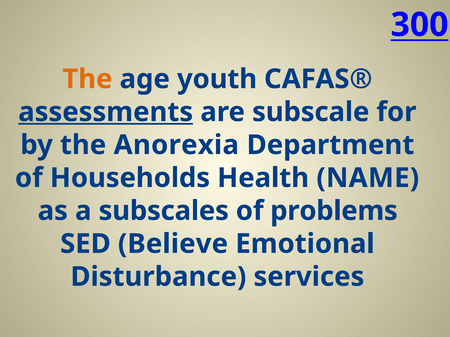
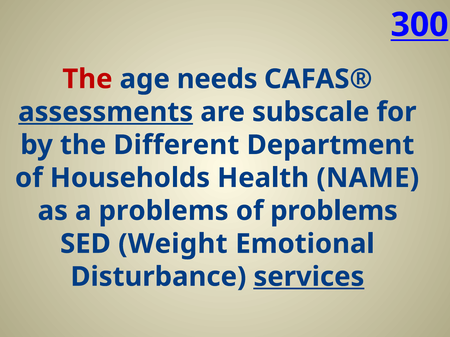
The colour: orange -> red (87, 79)
youth: youth -> needs (217, 79)
Anorexia: Anorexia -> Different (176, 145)
a subscales: subscales -> problems (164, 211)
Believe: Believe -> Weight (173, 244)
services underline: none -> present (309, 277)
